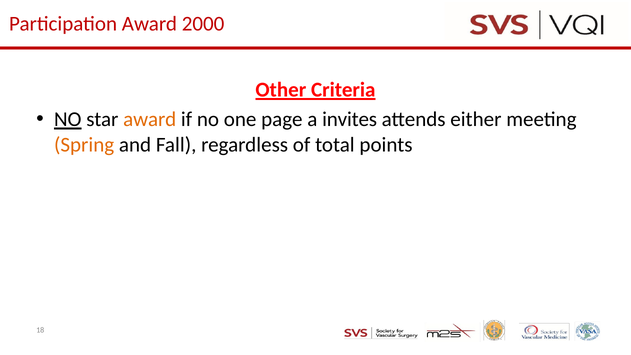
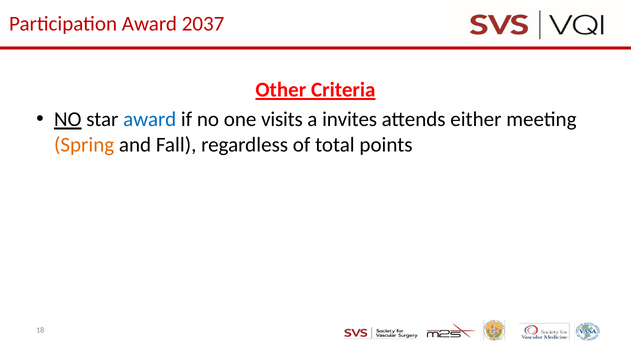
2000: 2000 -> 2037 (203, 24)
award colour: orange -> blue (150, 119)
page: page -> visits (282, 119)
